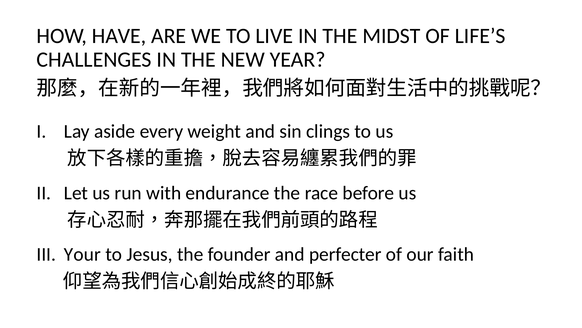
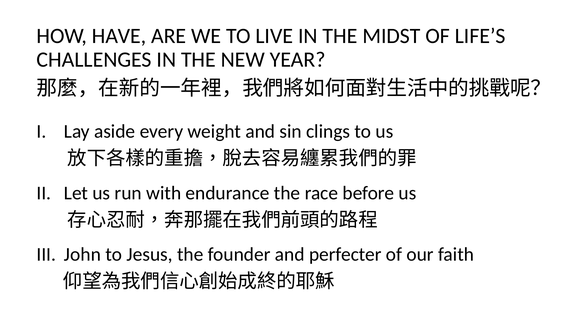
Your: Your -> John (82, 254)
